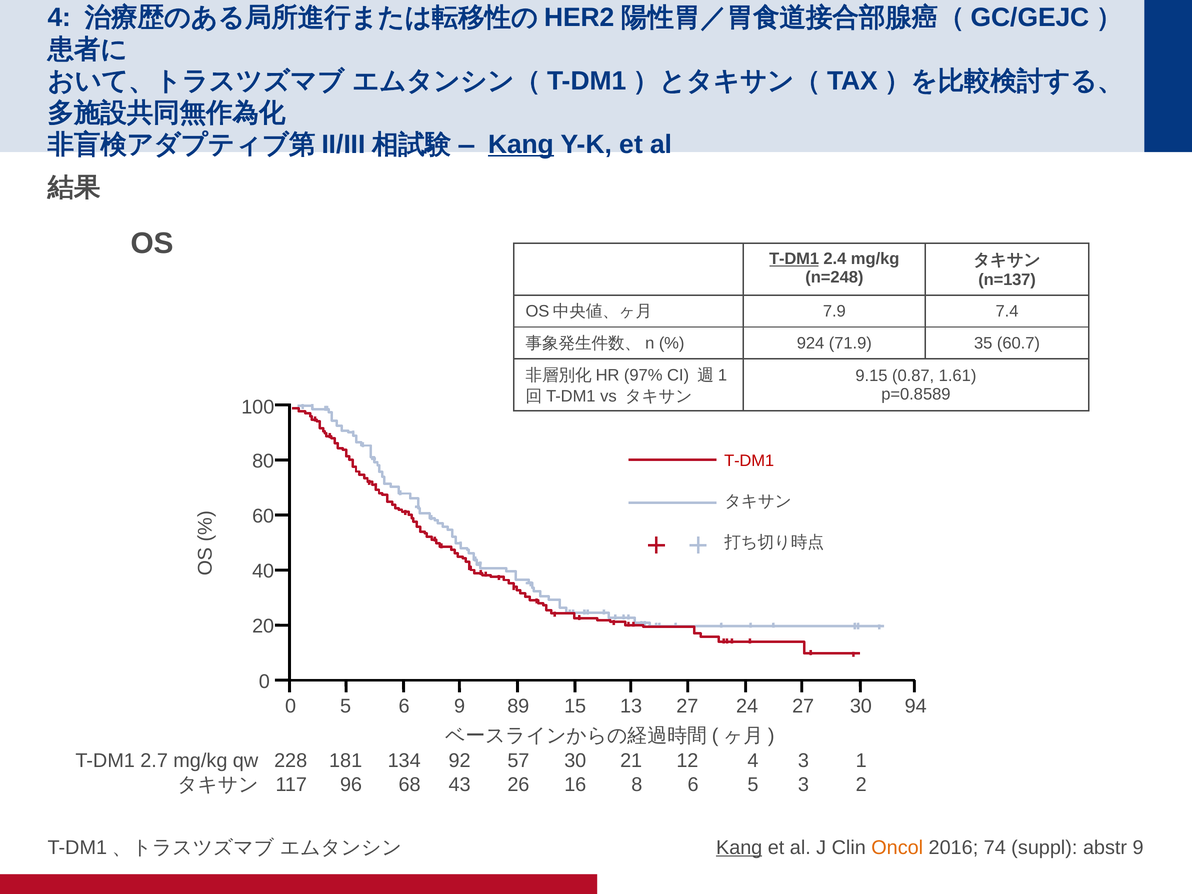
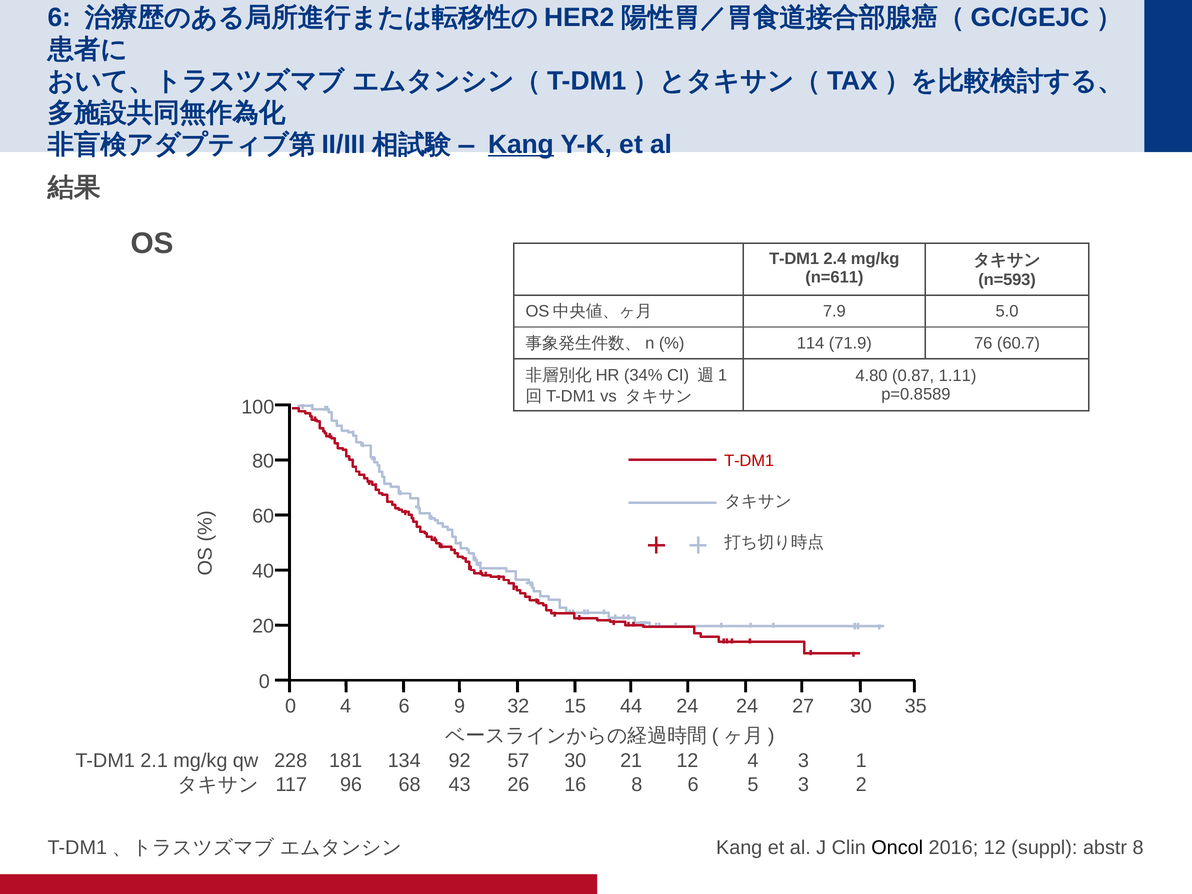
4: 4 -> 6 (59, 17)
T-DM1 underline: present -> none (794, 259)
n=248: n=248 -> n=611 (834, 277)
n=137: n=137 -> n=593 (1007, 280)
7.4: 7.4 -> 5.0 (1007, 311)
924: 924 -> 114 (811, 343)
35: 35 -> 76 (983, 343)
97%: 97% -> 34% (643, 375)
9.15: 9.15 -> 4.80 (871, 376)
1.61: 1.61 -> 1.11 (958, 376)
0 5: 5 -> 4 (346, 706)
89: 89 -> 32 (518, 706)
13: 13 -> 44 (631, 706)
15 27: 27 -> 24 (687, 706)
94: 94 -> 35 (916, 706)
2.7: 2.7 -> 2.1 (154, 761)
Kang underline: present -> none (739, 848)
Oncol colour: orange -> black (897, 848)
2016 74: 74 -> 12 (995, 848)
abstr 9: 9 -> 8 (1138, 848)
